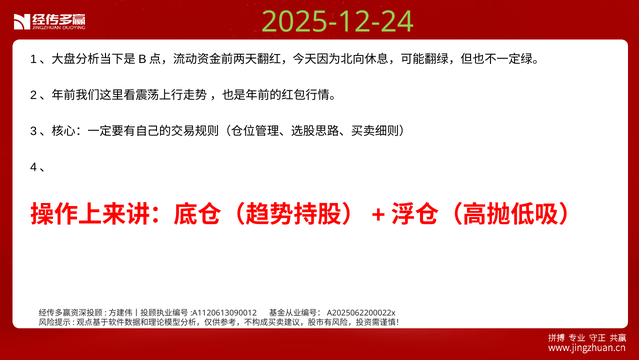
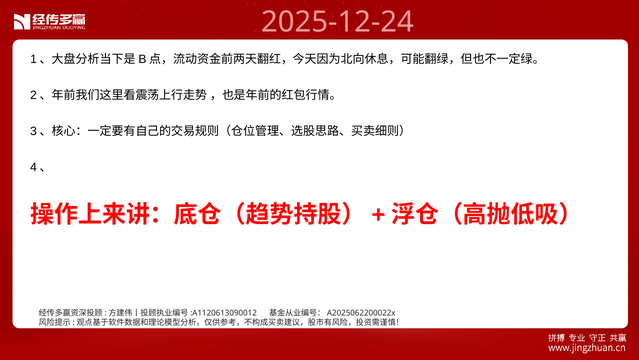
2025-12-24 colour: light green -> pink (337, 22)
